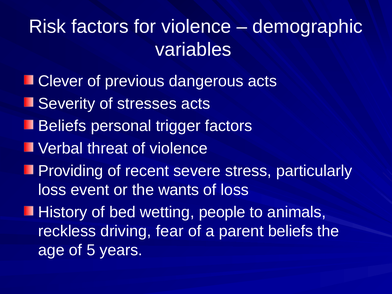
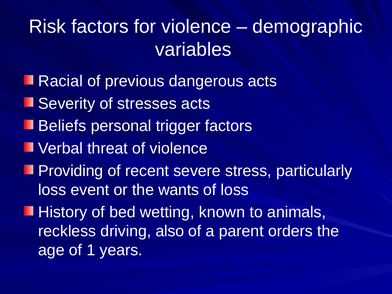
Clever: Clever -> Racial (61, 81)
people: people -> known (222, 212)
fear: fear -> also (170, 231)
parent beliefs: beliefs -> orders (290, 231)
5: 5 -> 1 (91, 250)
